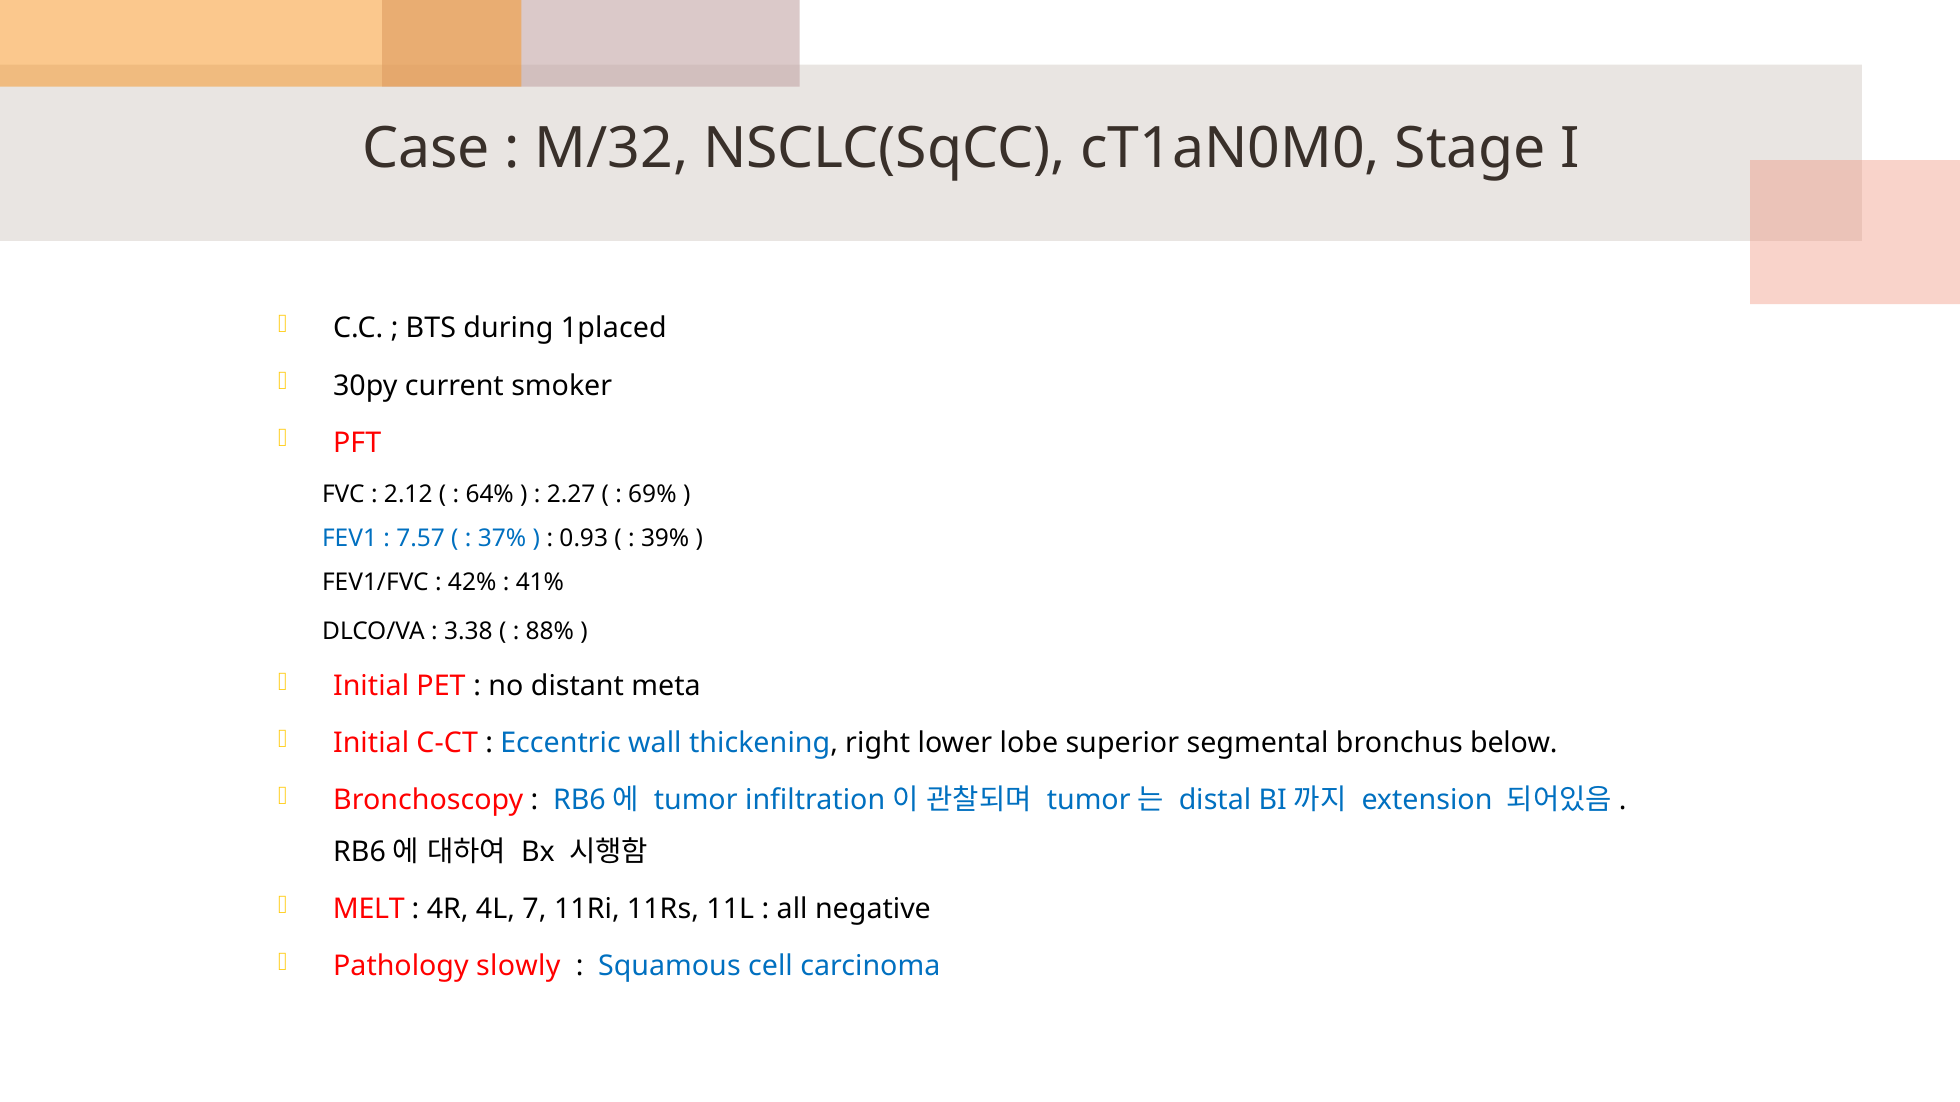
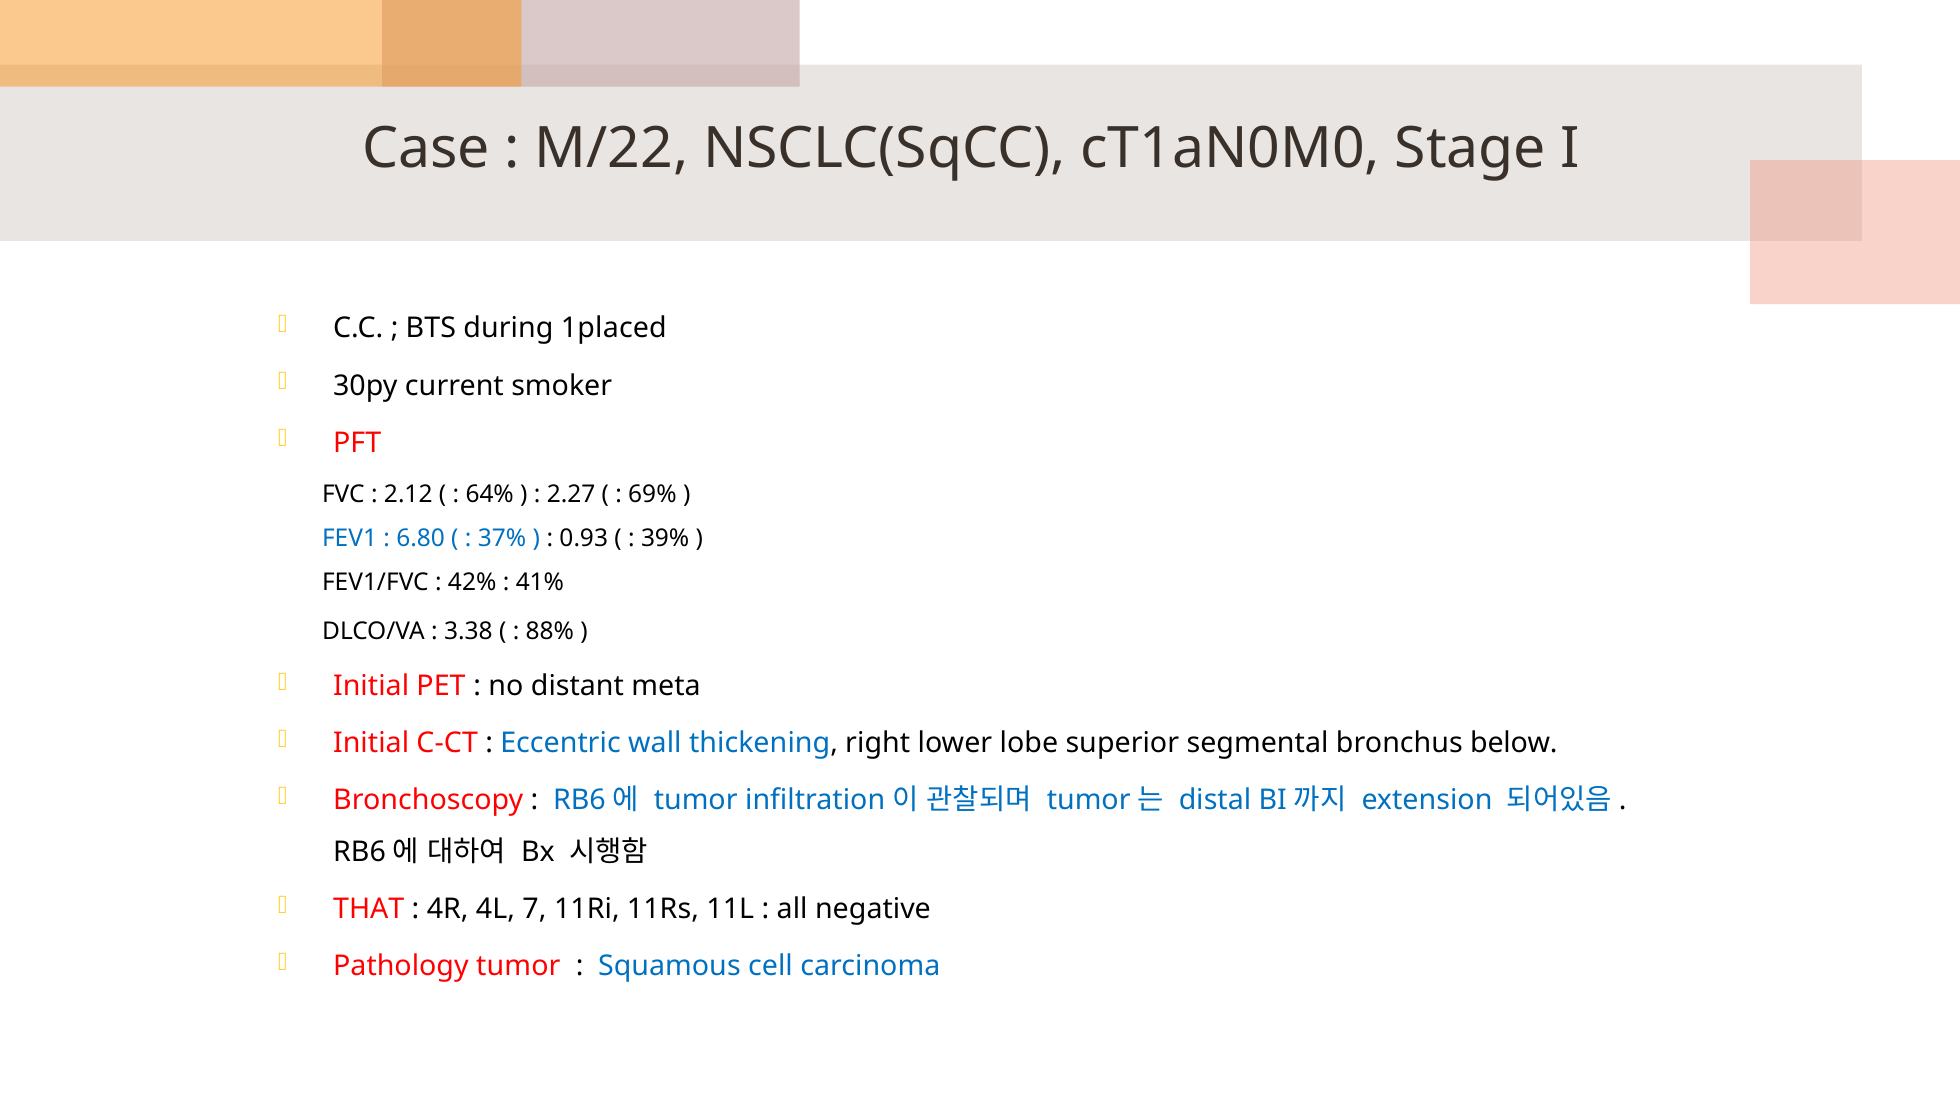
M/32: M/32 -> M/22 (612, 149)
7.57: 7.57 -> 6.80 (421, 538)
MELT: MELT -> THAT (369, 909)
Pathology slowly: slowly -> tumor (518, 967)
